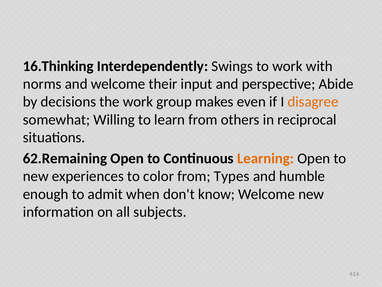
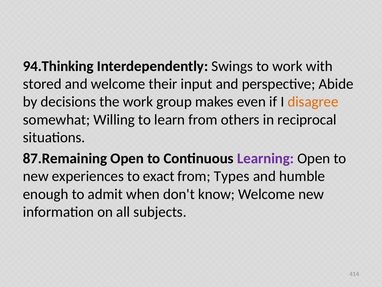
16.Thinking: 16.Thinking -> 94.Thinking (58, 66)
norms: norms -> stored (42, 84)
62.Remaining: 62.Remaining -> 87.Remaining (65, 158)
Learning colour: orange -> purple (266, 158)
color: color -> exact (159, 176)
